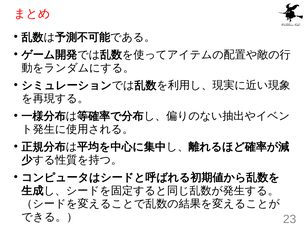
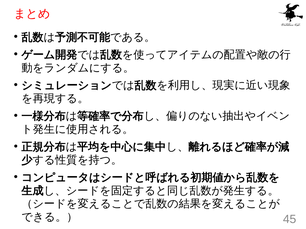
23: 23 -> 45 (290, 220)
